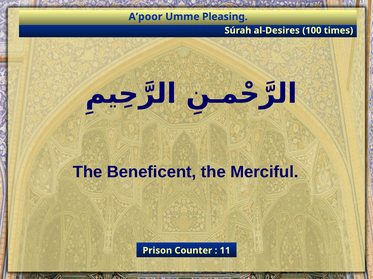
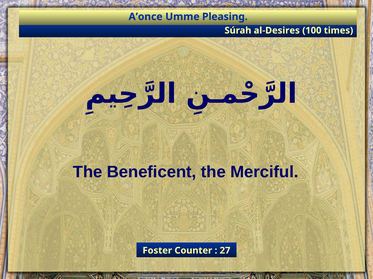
A’poor: A’poor -> A’once (146, 17)
Prison: Prison -> Foster (157, 251)
11: 11 -> 27 (225, 251)
